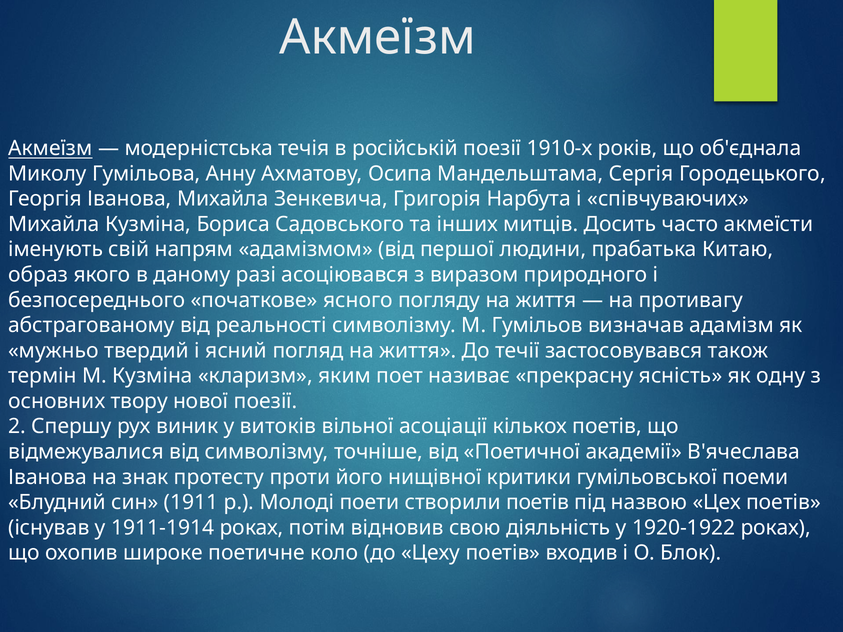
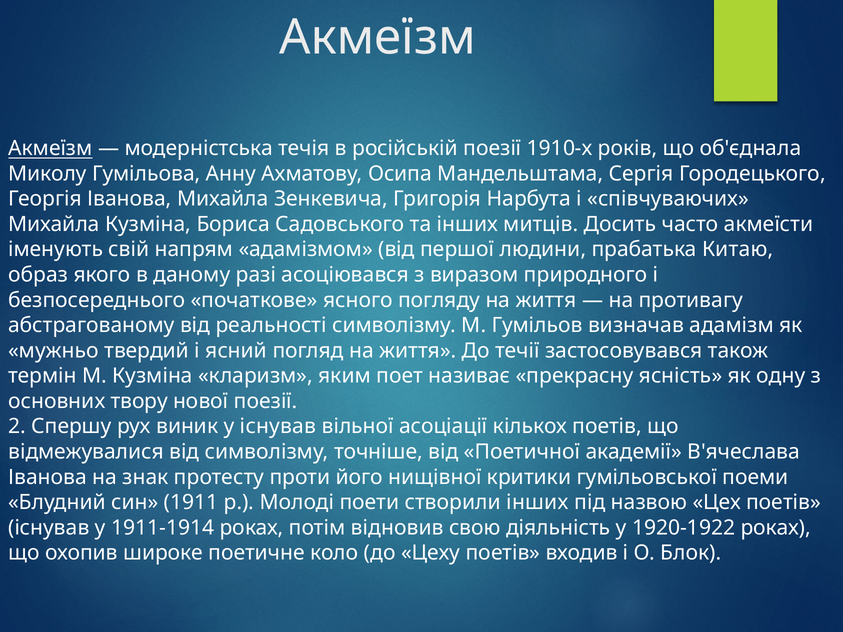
у витоків: витоків -> існував (278, 427)
створили поетів: поетів -> інших (537, 503)
